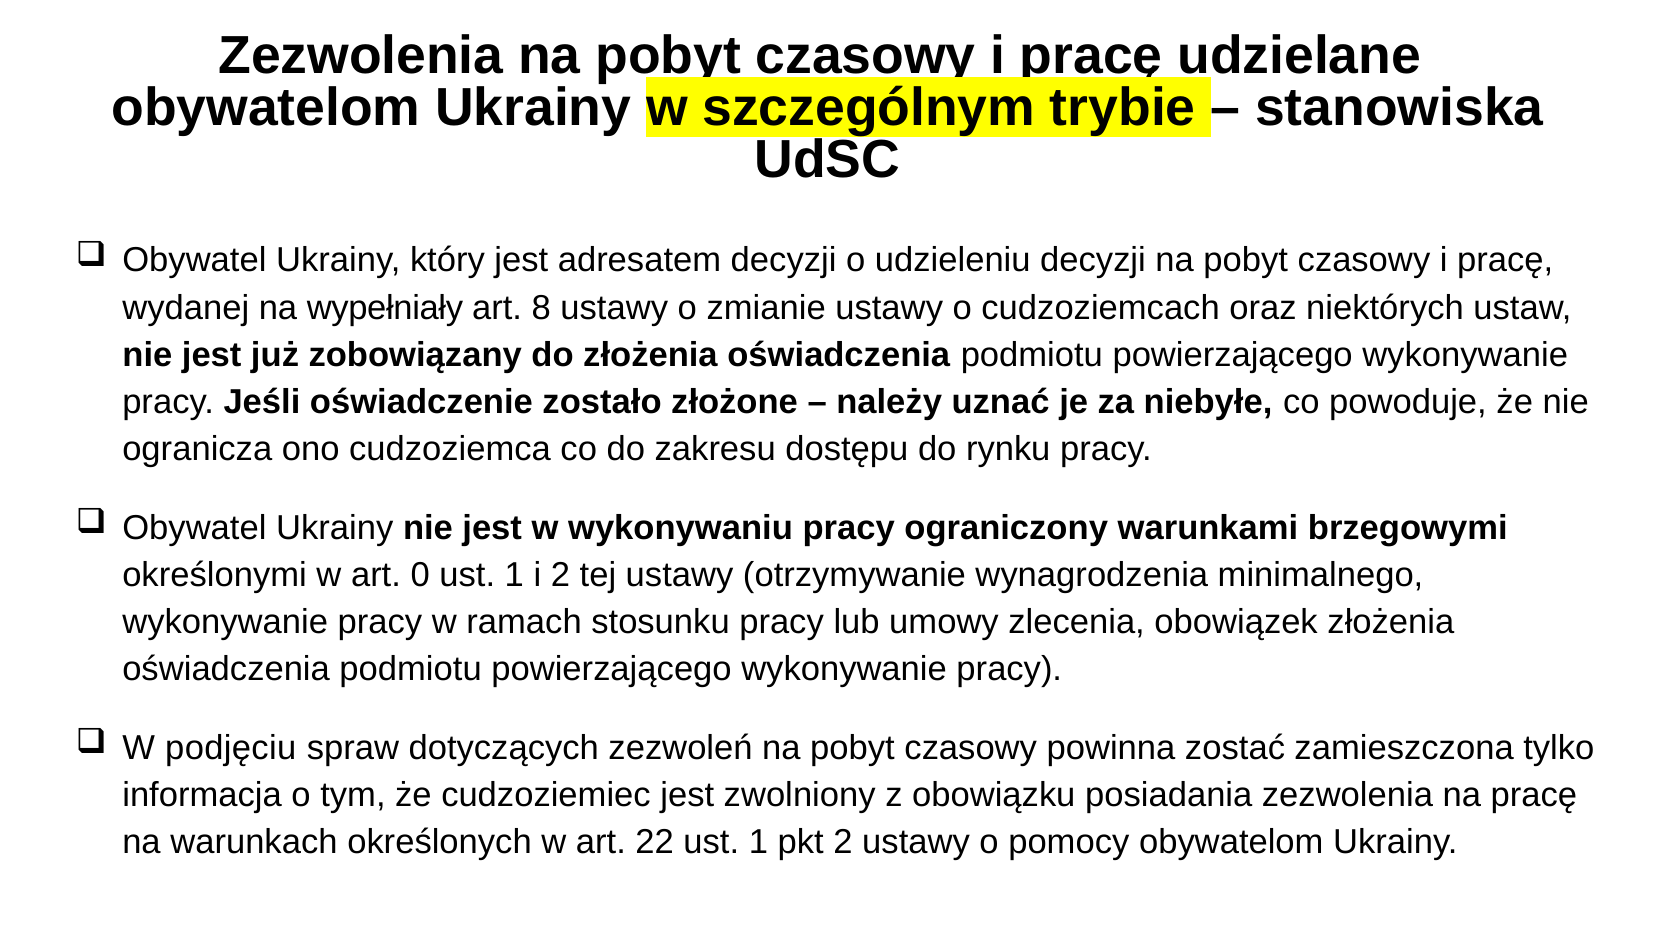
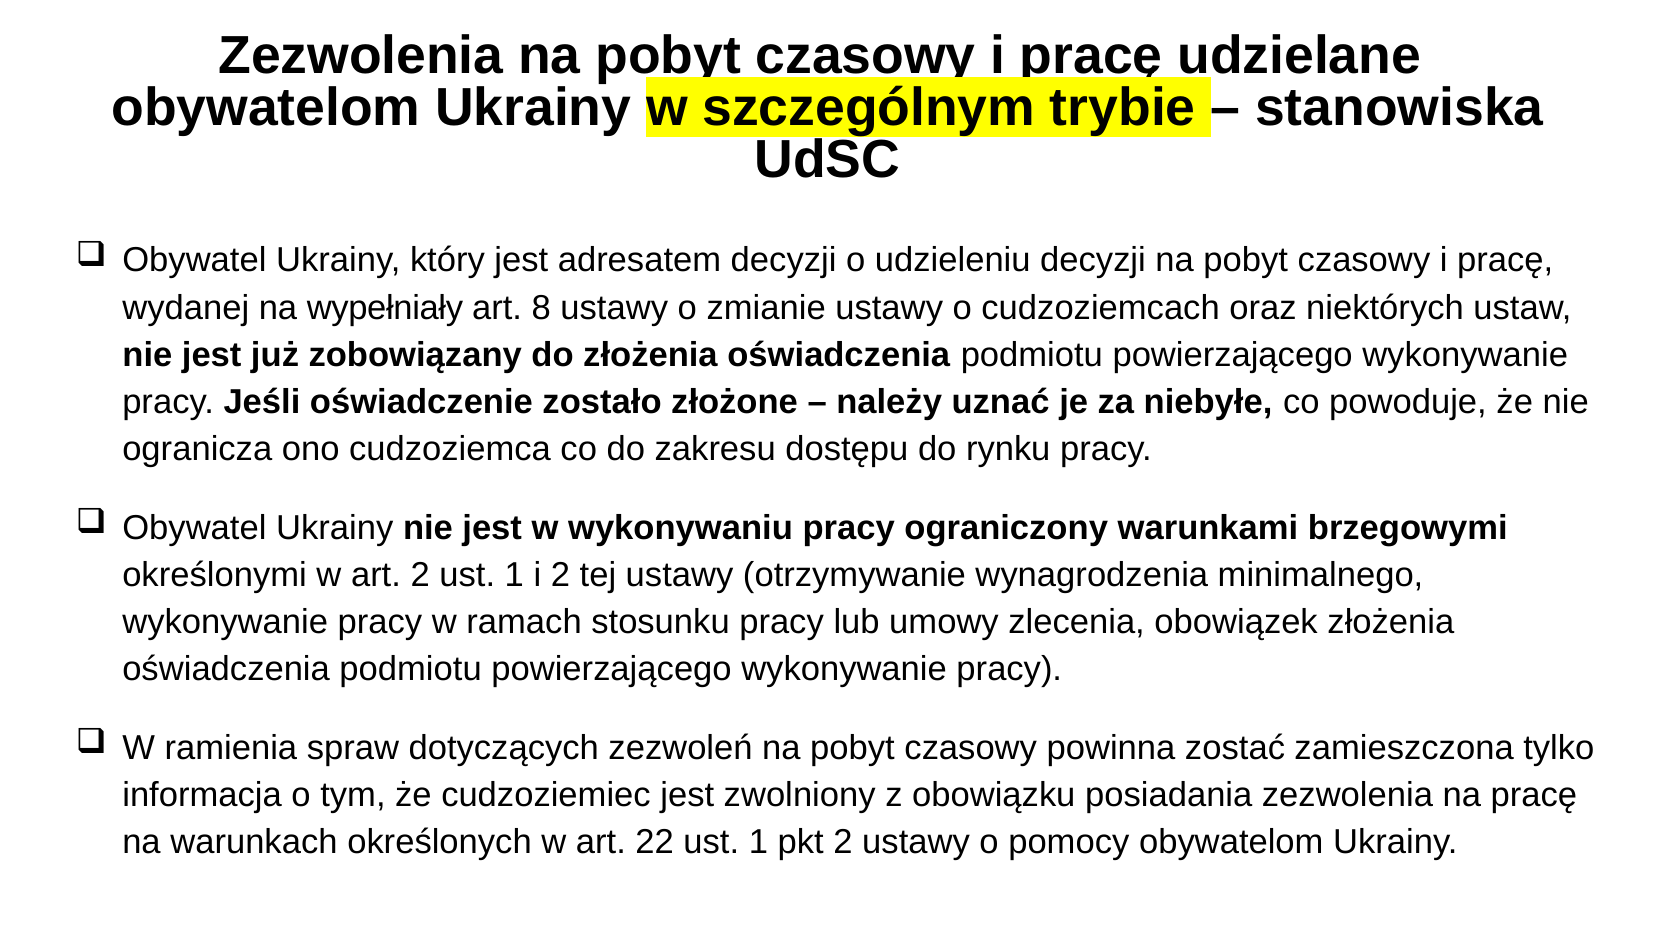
art 0: 0 -> 2 (420, 575)
podjęciu: podjęciu -> ramienia (231, 748)
